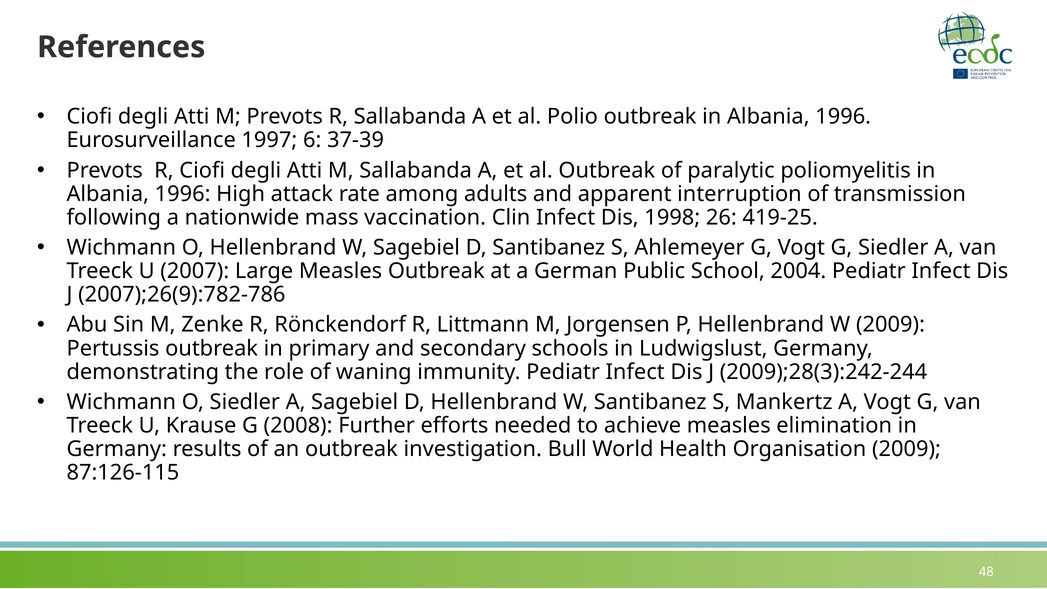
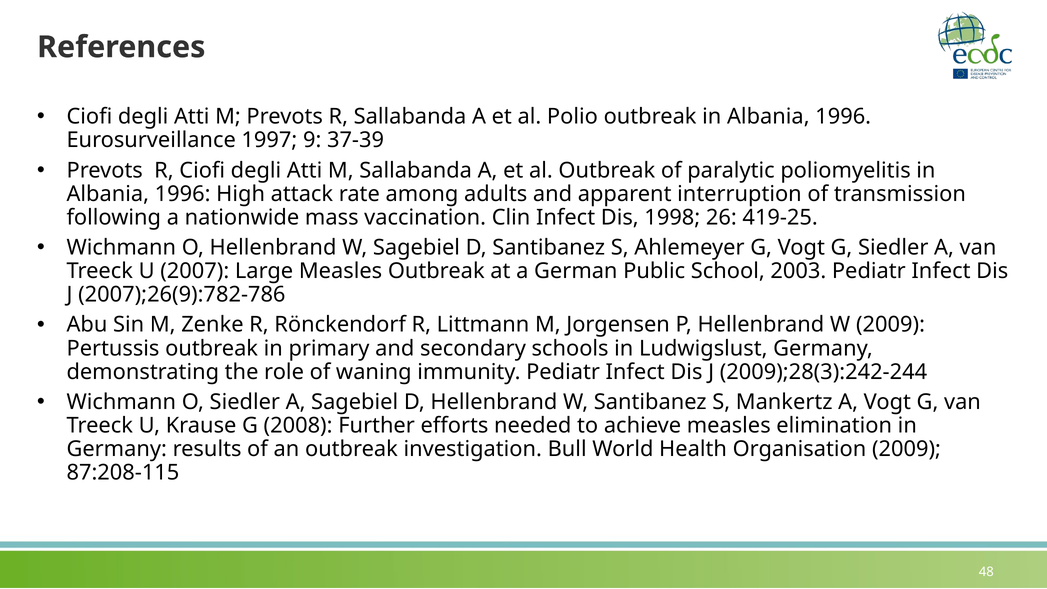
6: 6 -> 9 (312, 140)
2004: 2004 -> 2003 (798, 271)
87:126-115: 87:126-115 -> 87:208-115 (123, 473)
